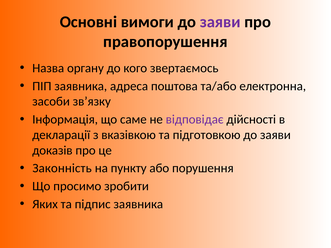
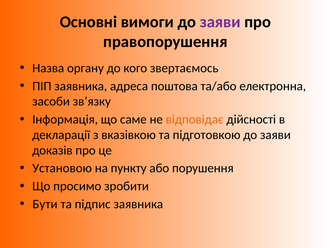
відповідає colour: purple -> orange (195, 120)
Законність: Законність -> Установою (62, 168)
Яких: Яких -> Бути (45, 204)
